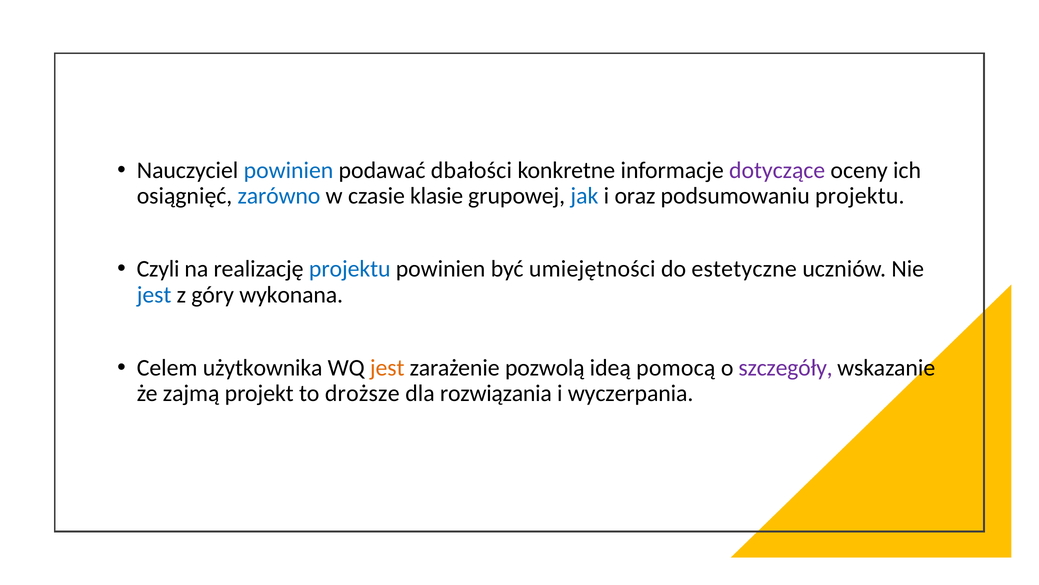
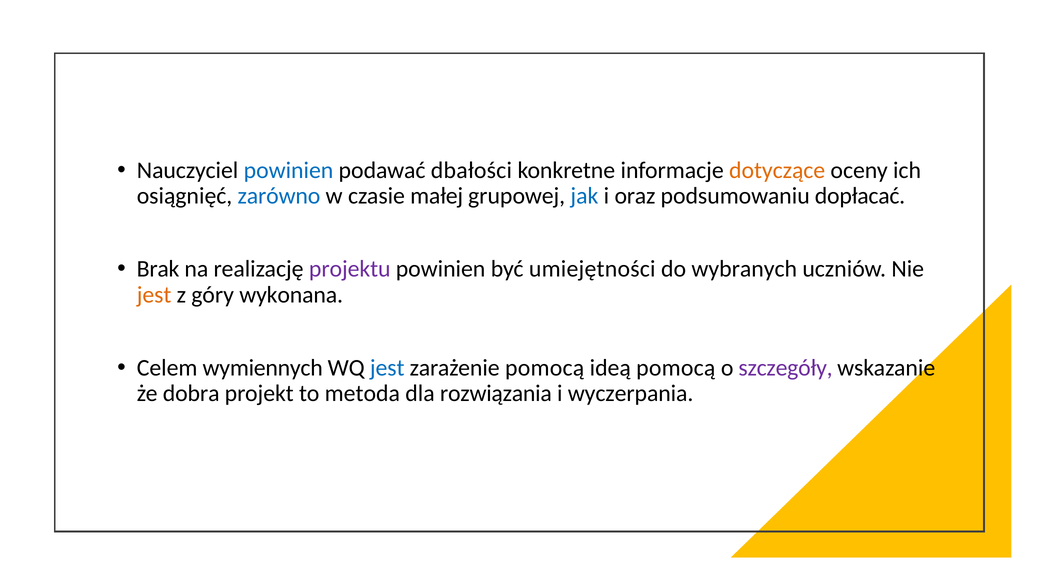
dotyczące colour: purple -> orange (777, 170)
klasie: klasie -> małej (437, 196)
podsumowaniu projektu: projektu -> dopłacać (860, 196)
Czyli: Czyli -> Brak (158, 269)
projektu colour: blue -> purple (350, 269)
estetyczne: estetyczne -> wybranych (744, 269)
jest colour: blue -> orange (154, 294)
użytkownika: użytkownika -> wymiennych (263, 367)
jest colour: orange -> blue (387, 367)
zarażenie pozwolą: pozwolą -> pomocą (545, 367)
zajmą: zajmą -> dobra (191, 393)
droższe: droższe -> metoda (362, 393)
